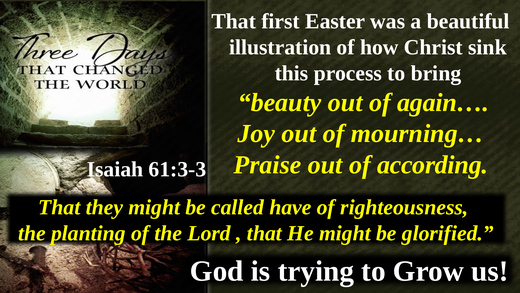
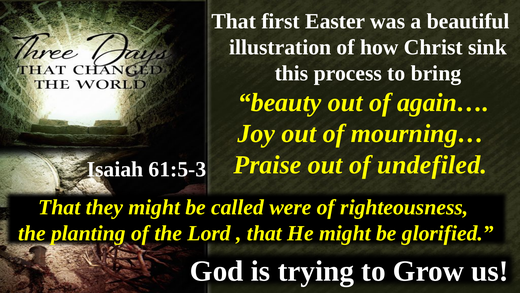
according: according -> undefiled (432, 165)
61:3-3: 61:3-3 -> 61:5-3 (177, 169)
have: have -> were (290, 207)
